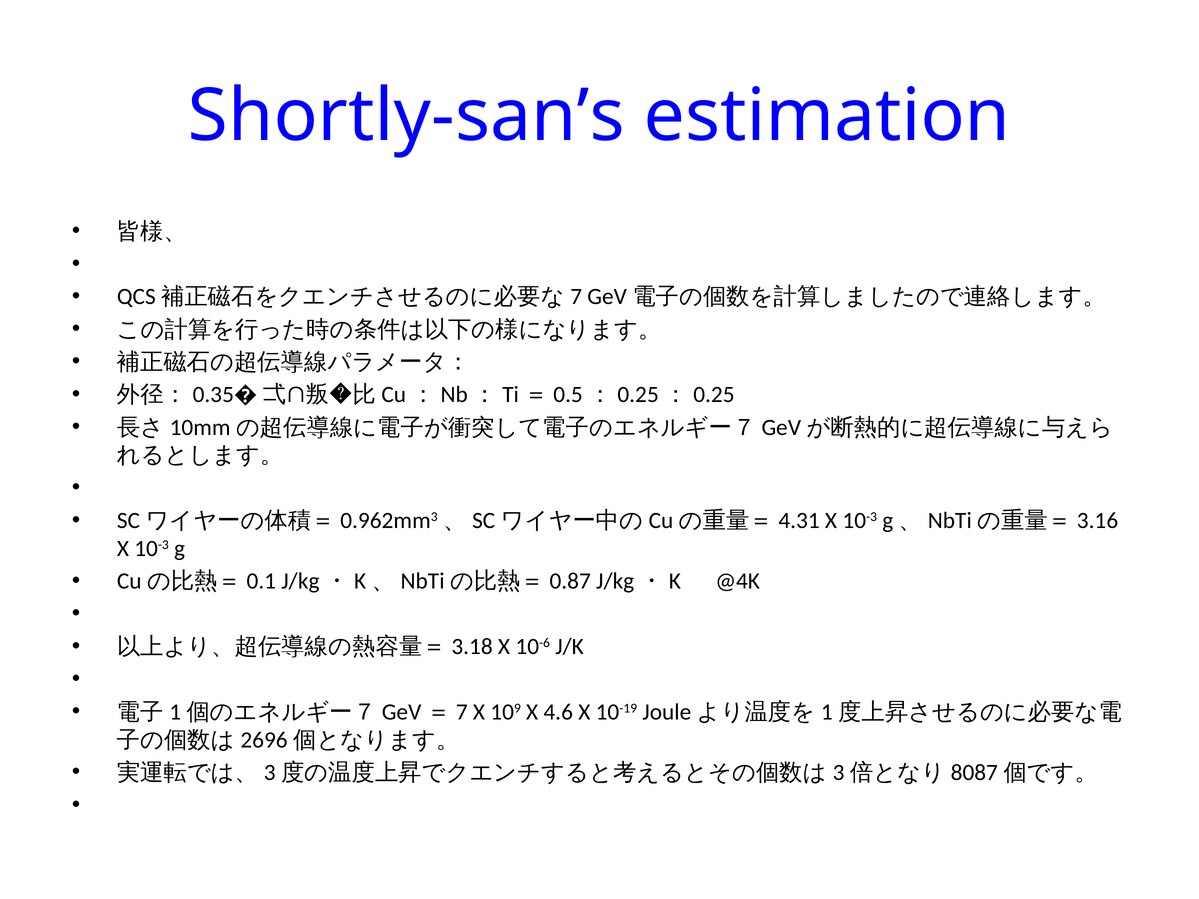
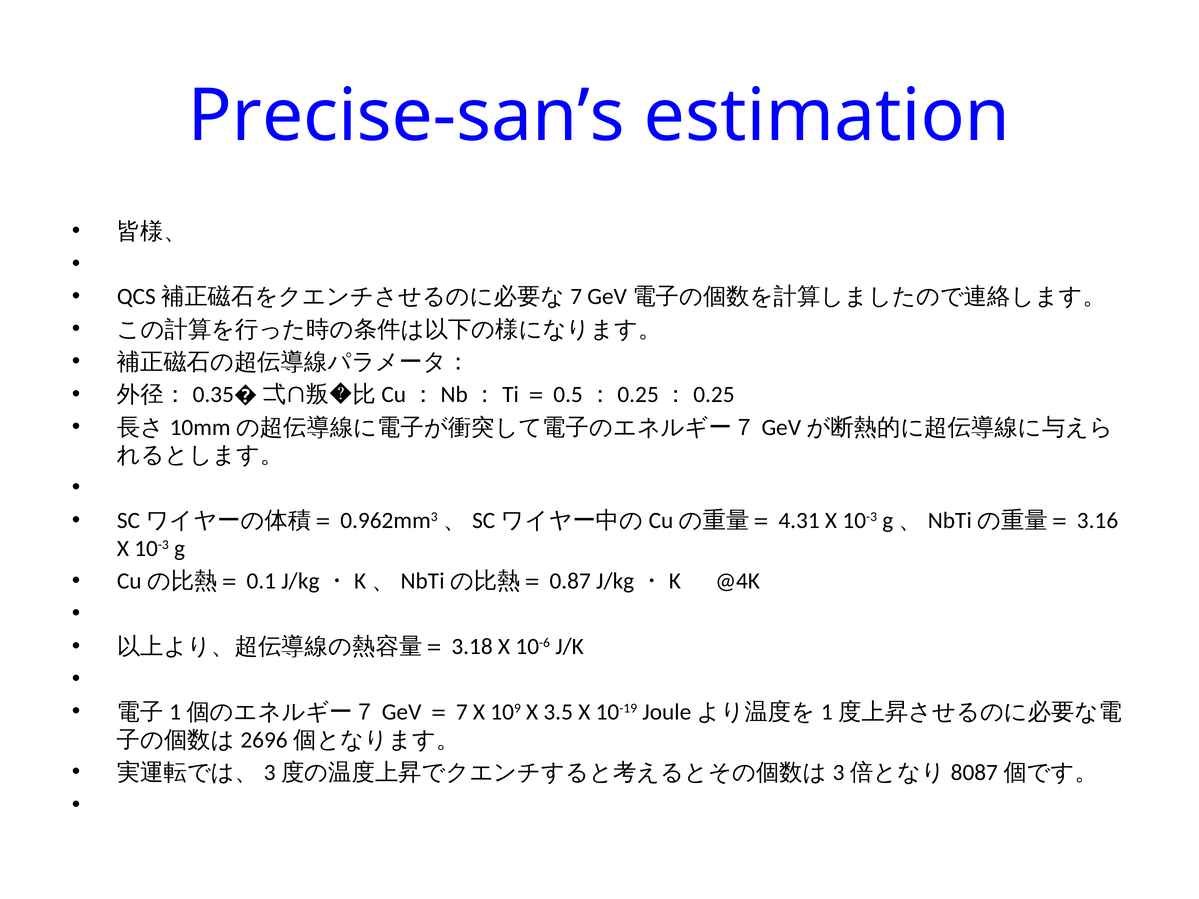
Shortly-san’s: Shortly-san’s -> Precise-san’s (406, 116)
4.6: 4.6 -> 3.5 (558, 712)
